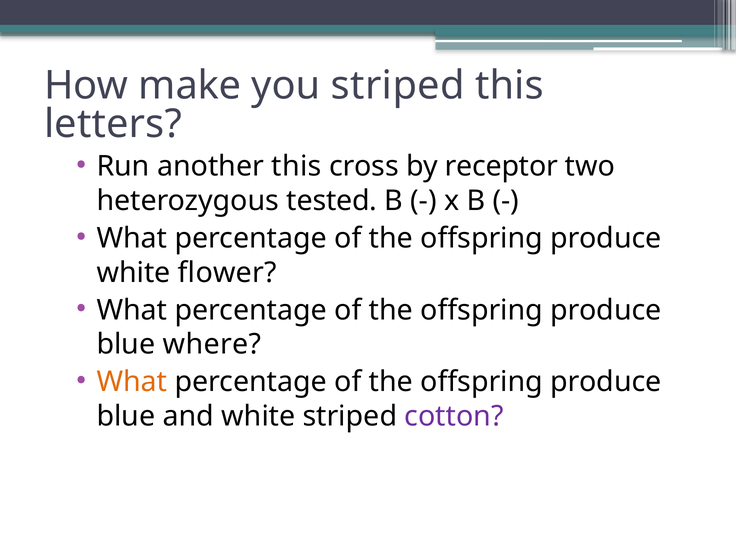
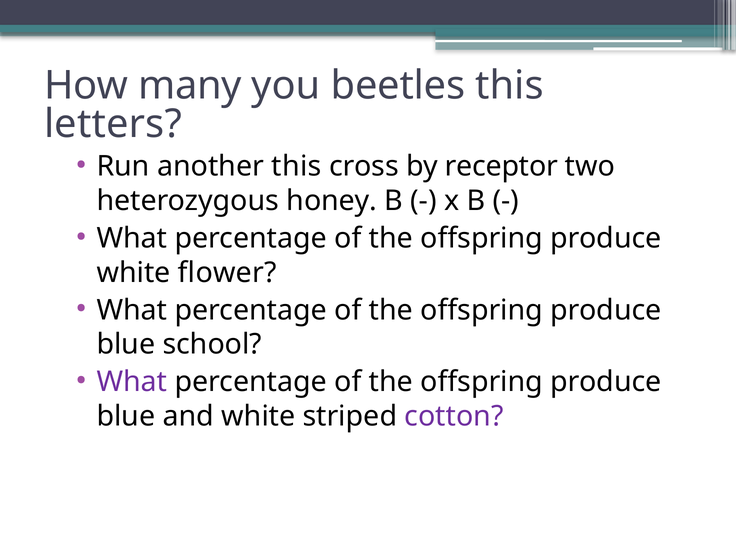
make: make -> many (190, 86)
you striped: striped -> beetles (398, 86)
tested: tested -> honey (332, 201)
where: where -> school (212, 344)
What colour: orange -> purple (132, 382)
